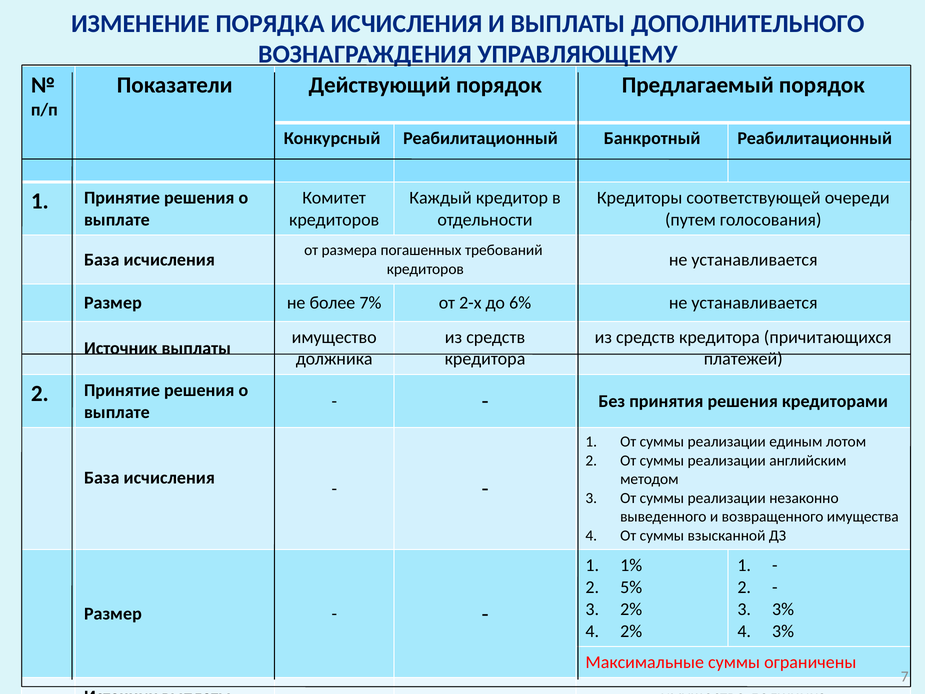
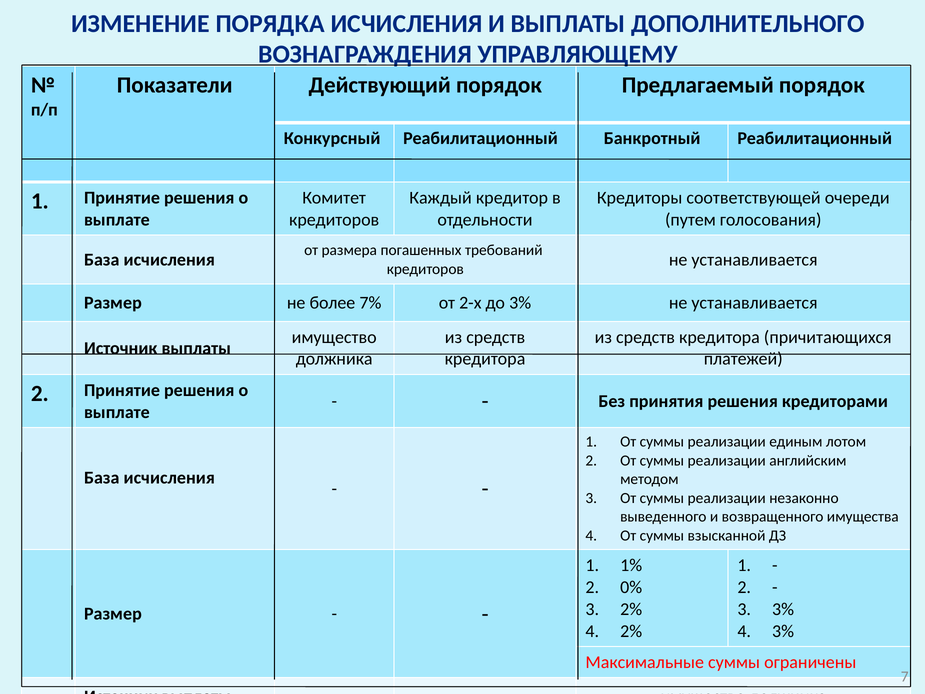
до 6%: 6% -> 3% (520, 303)
5%: 5% -> 0% (631, 587)
